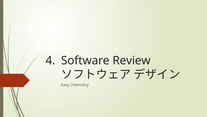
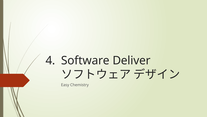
Review: Review -> Deliver (132, 60)
